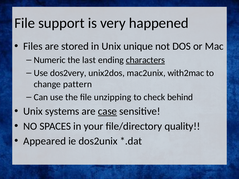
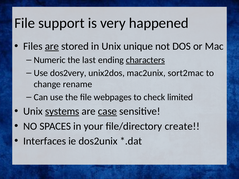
are underline: none -> present (52, 46)
with2mac: with2mac -> sort2mac (186, 73)
pattern: pattern -> rename (78, 84)
unzipping: unzipping -> webpages (113, 97)
behind: behind -> limited (180, 97)
systems underline: none -> present (62, 111)
quality: quality -> create (182, 126)
Appeared: Appeared -> Interfaces (45, 141)
